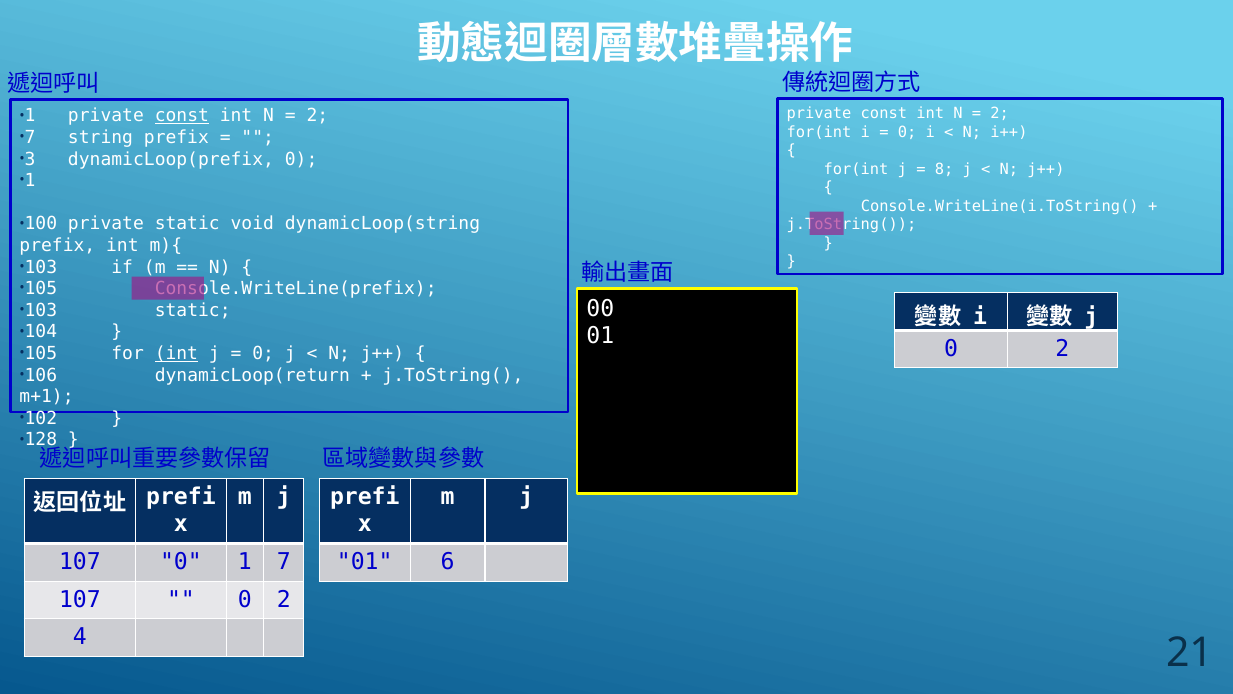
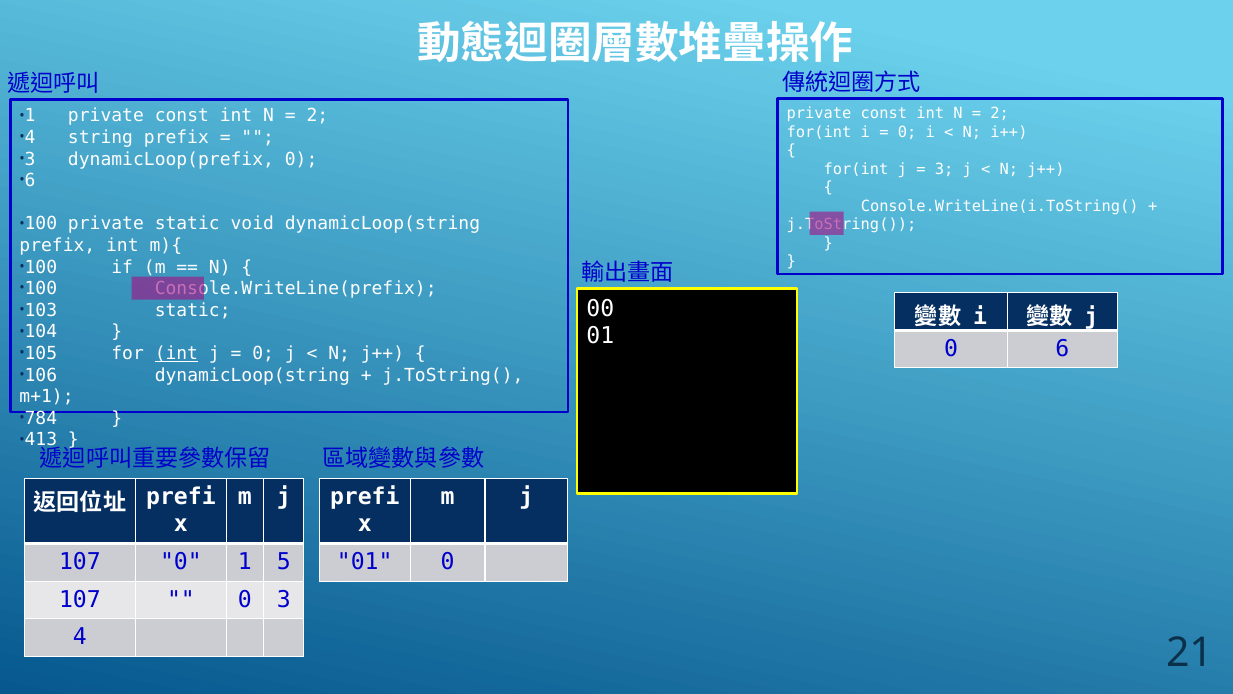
const underline: present -> none (182, 116)
7: 7 -> 4 (30, 137)
8: 8 -> 3 (944, 169)
1: 1 -> 6 (30, 181)
103: 103 -> 100 (41, 267)
105: 105 -> 100 (41, 289)
2: 2 -> 6 (1062, 349)
106 dynamicLoop(return: dynamicLoop(return -> dynamicLoop(string (252, 375)
102: 102 -> 784 (41, 418)
128: 128 -> 413 (41, 440)
1 7: 7 -> 5 (284, 562)
01 6: 6 -> 0 (448, 562)
2: 2 -> 3 (284, 599)
